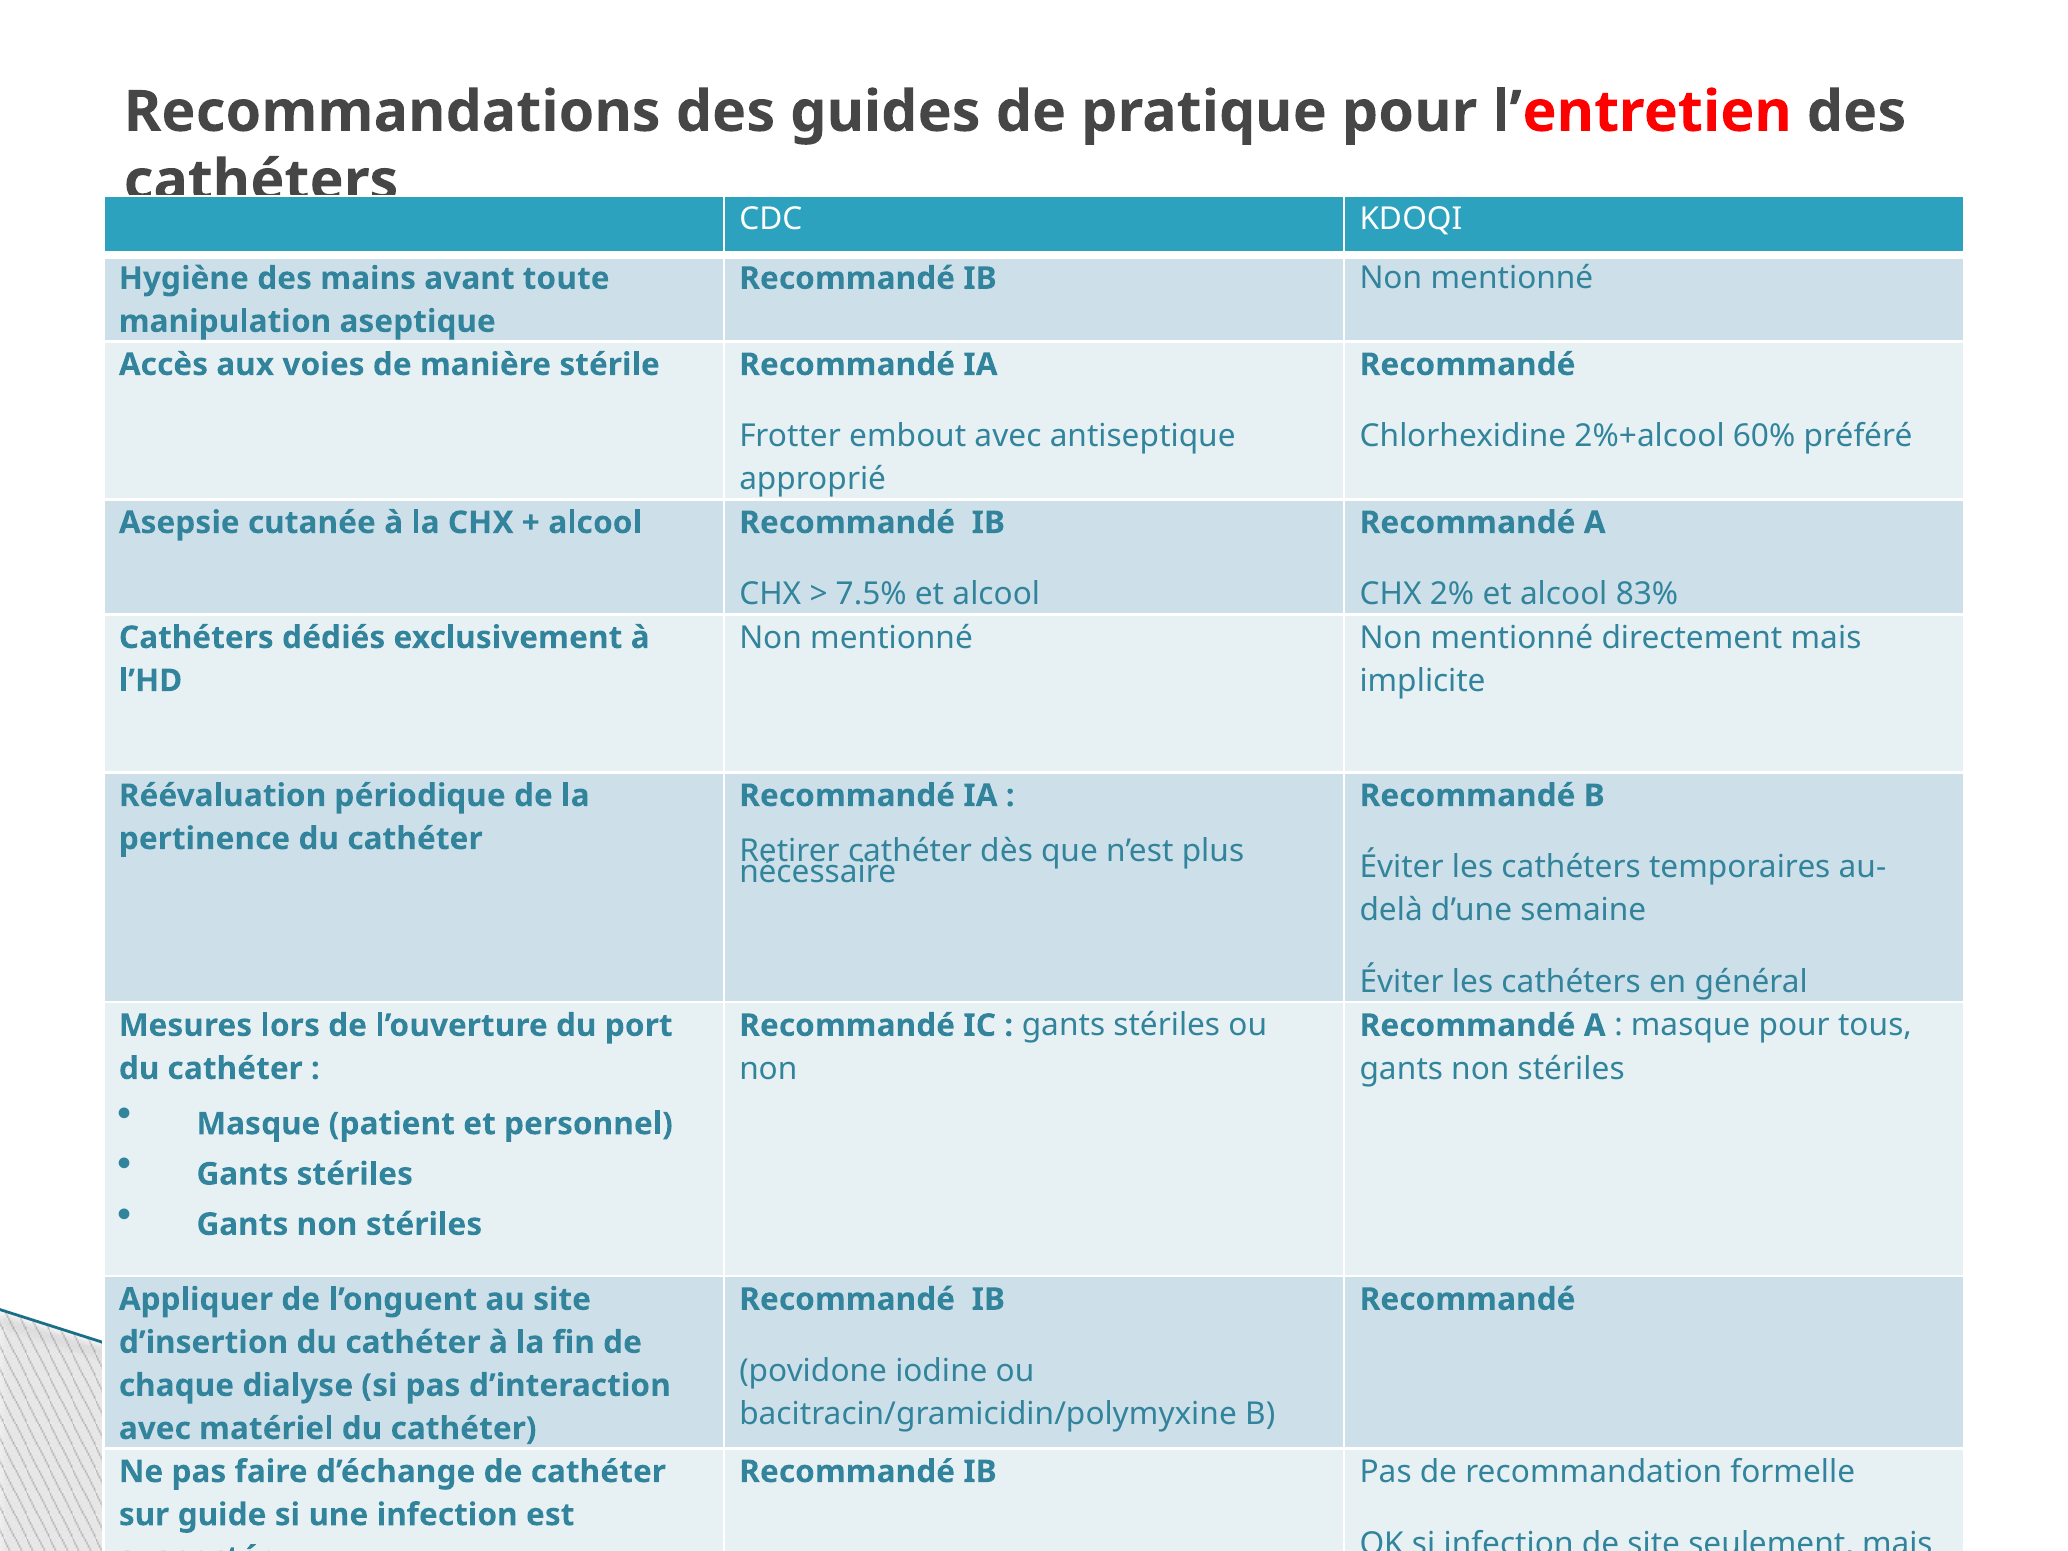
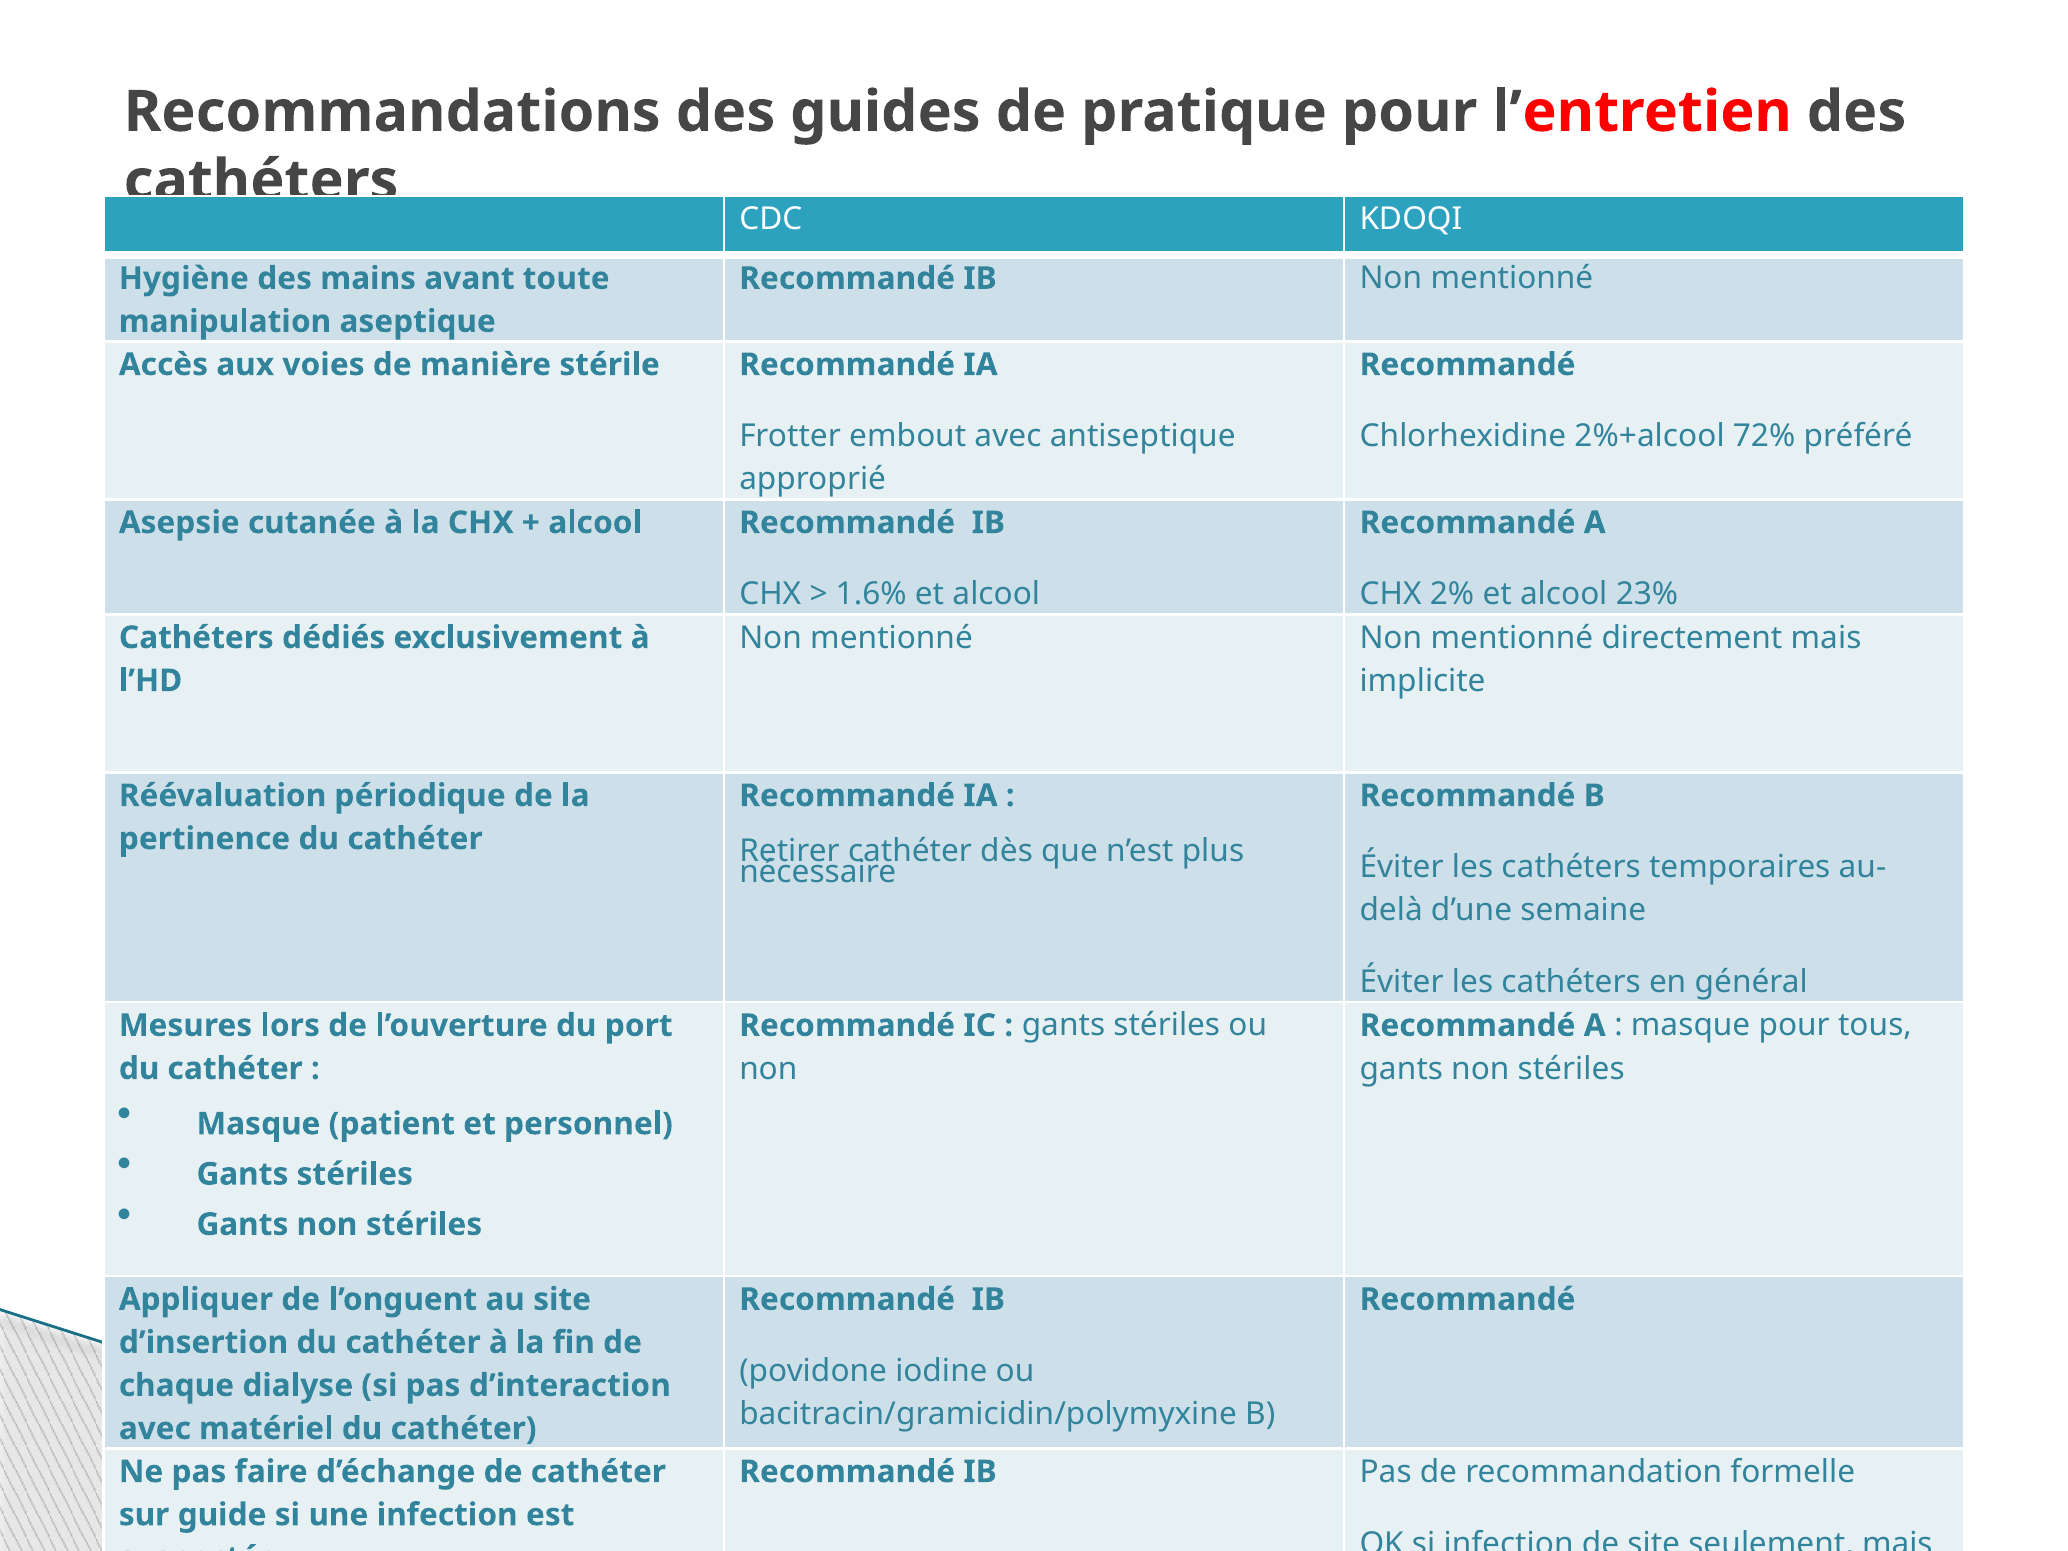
60%: 60% -> 72% (1764, 436)
7.5%: 7.5% -> 1.6% (871, 595)
83%: 83% -> 23% (1647, 595)
